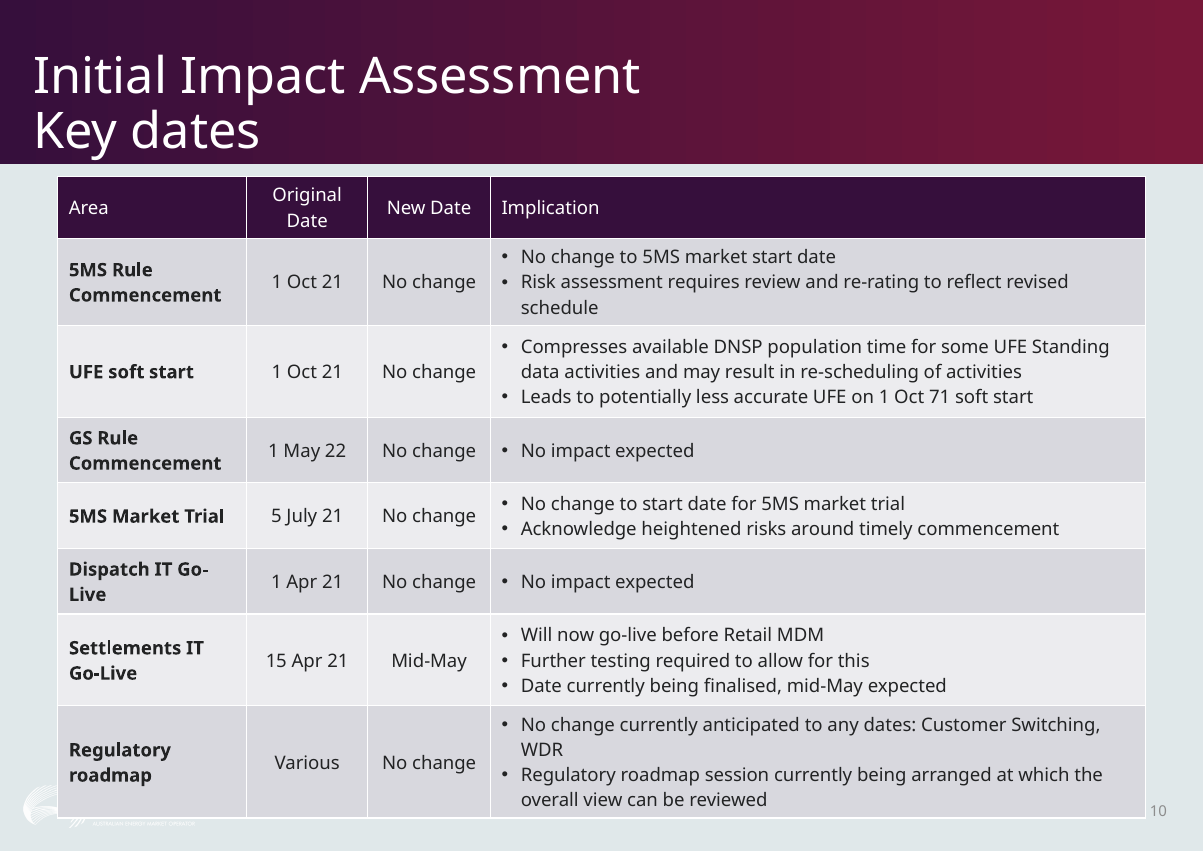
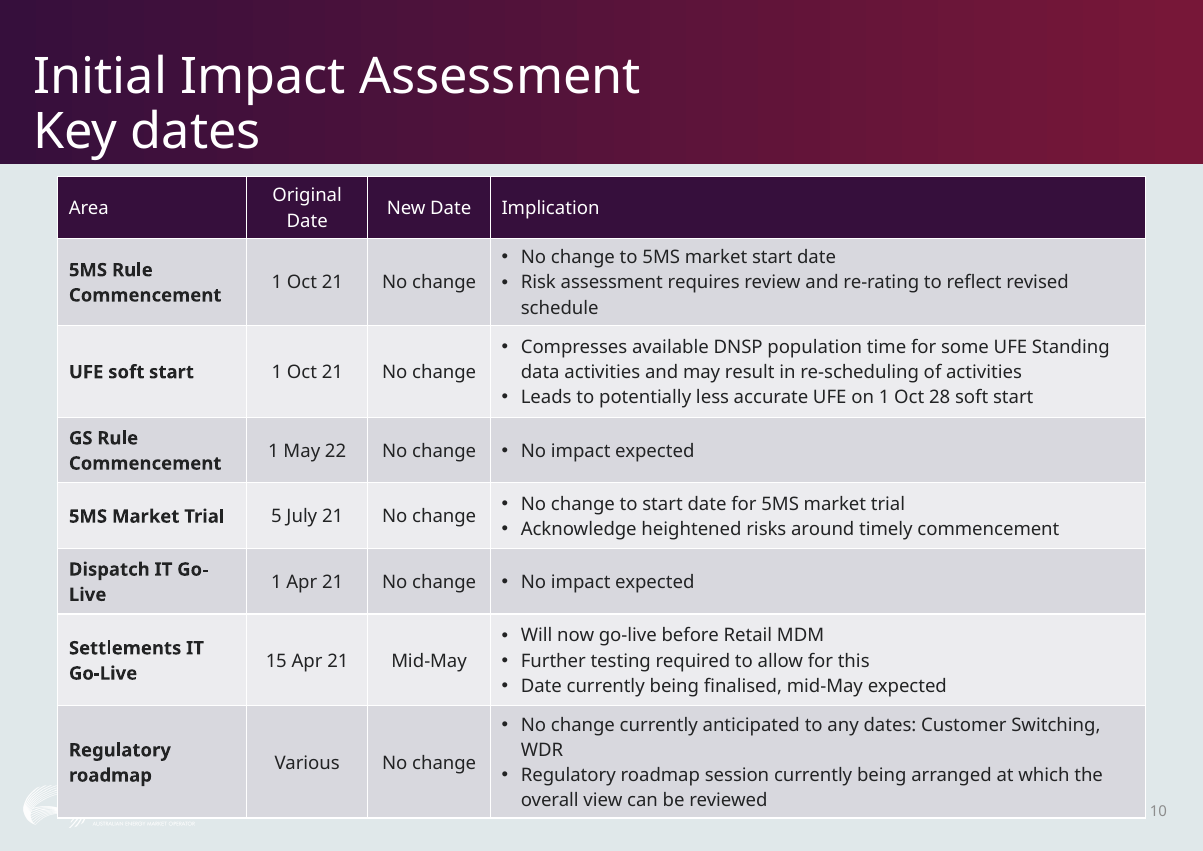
71: 71 -> 28 (940, 397)
